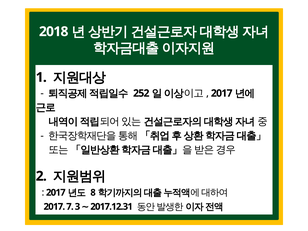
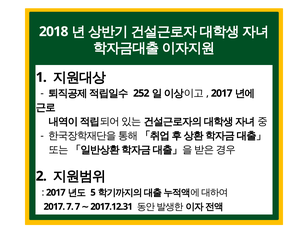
8: 8 -> 5 (93, 193)
7 3: 3 -> 7 (77, 207)
